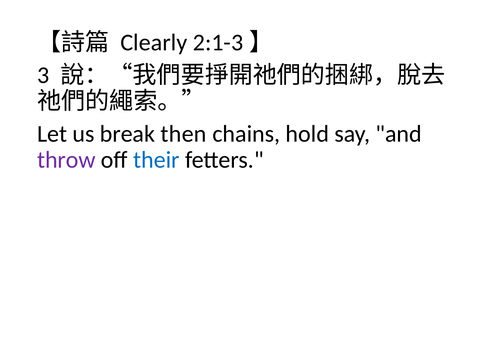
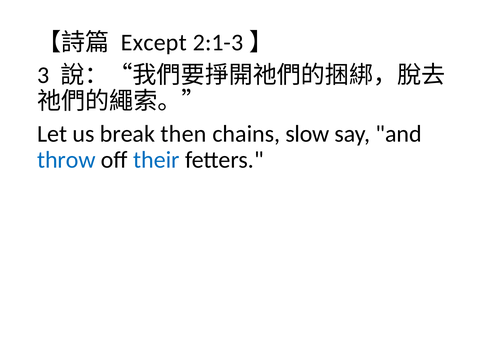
Clearly: Clearly -> Except (154, 42)
hold: hold -> slow (307, 134)
throw colour: purple -> blue (66, 160)
